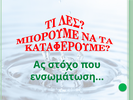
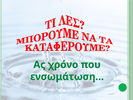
στόχο: στόχο -> χρόνο (63, 65)
